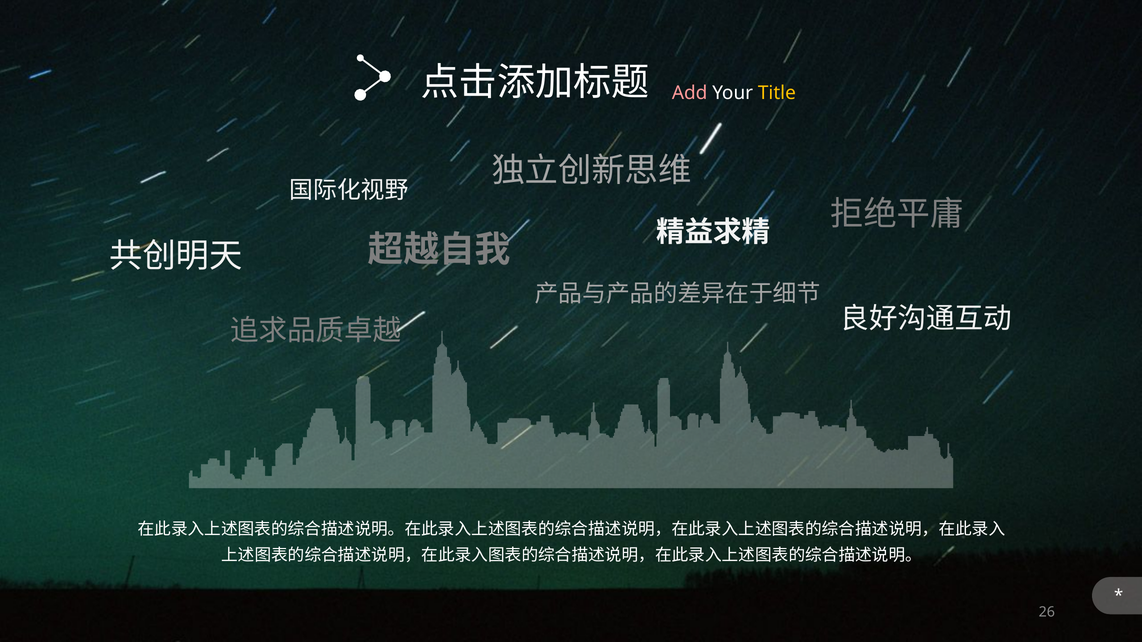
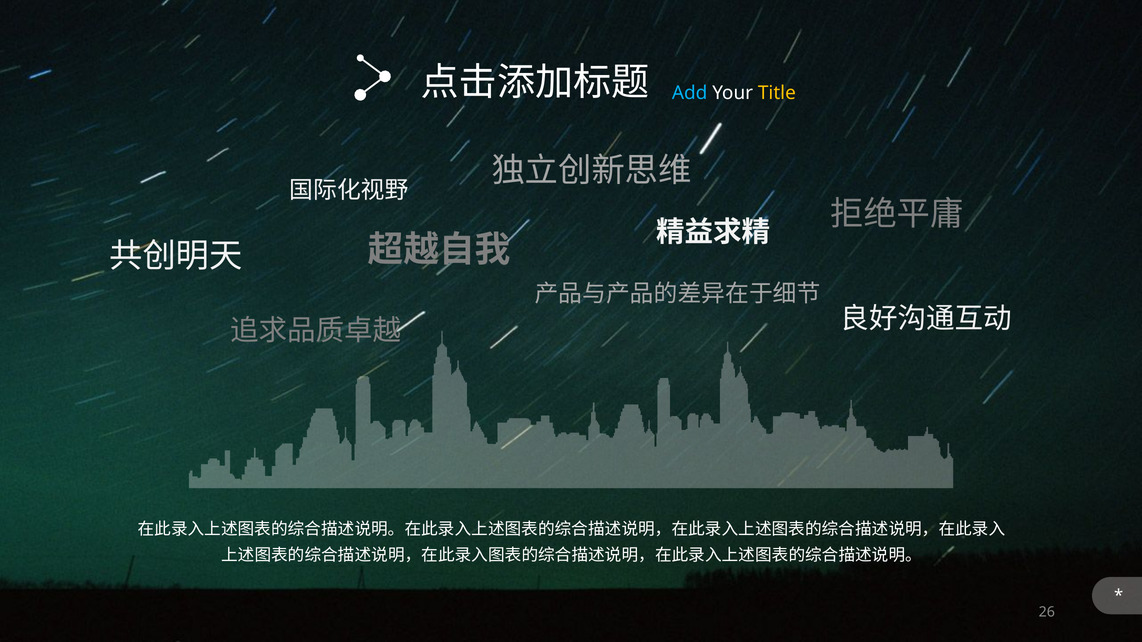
Add colour: pink -> light blue (690, 93)
